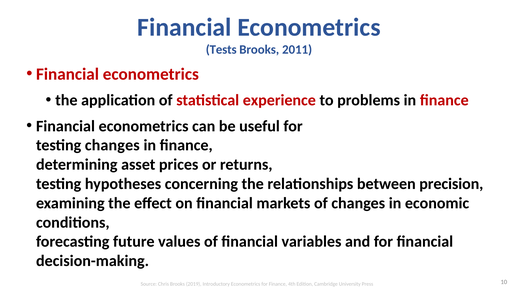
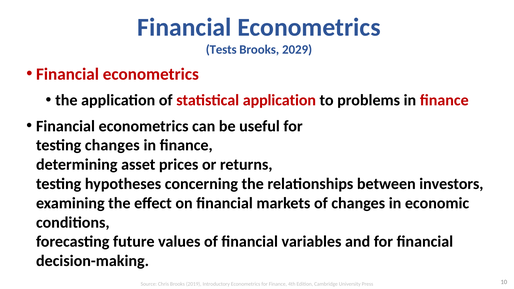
2011: 2011 -> 2029 (297, 49)
statistical experience: experience -> application (279, 100)
precision: precision -> investors (451, 184)
